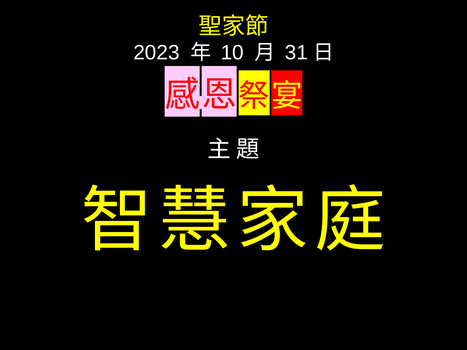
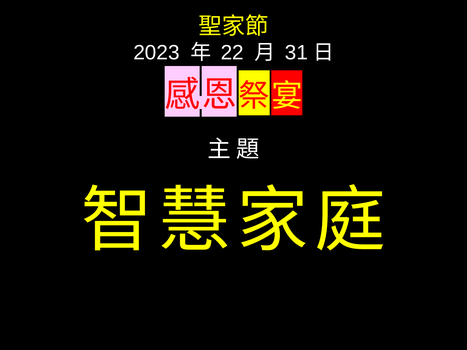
10: 10 -> 22 (232, 53)
